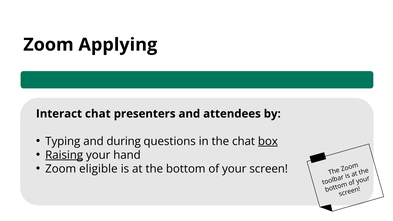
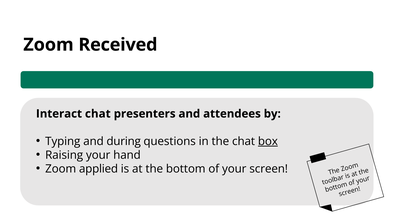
Applying: Applying -> Received (118, 45)
Raising underline: present -> none (64, 155)
eligible: eligible -> applied (99, 169)
